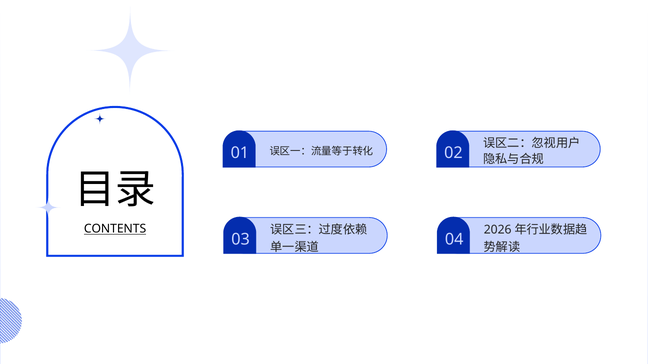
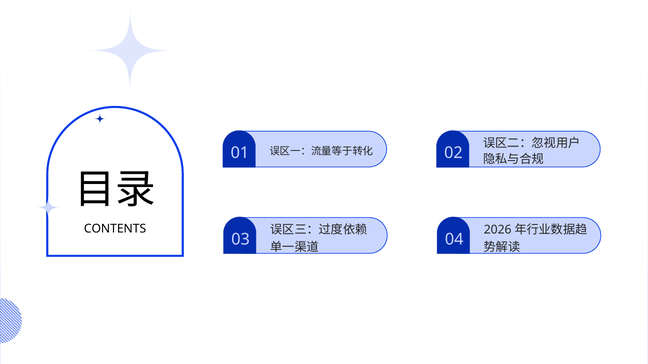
CONTENTS underline: present -> none (115, 229)
